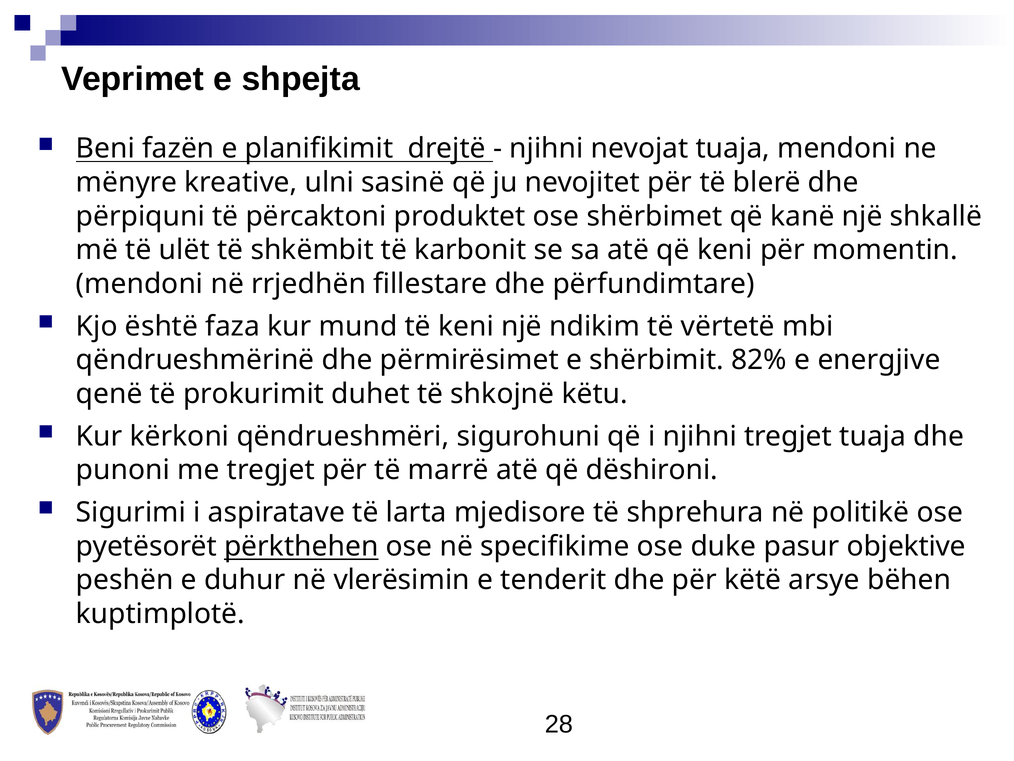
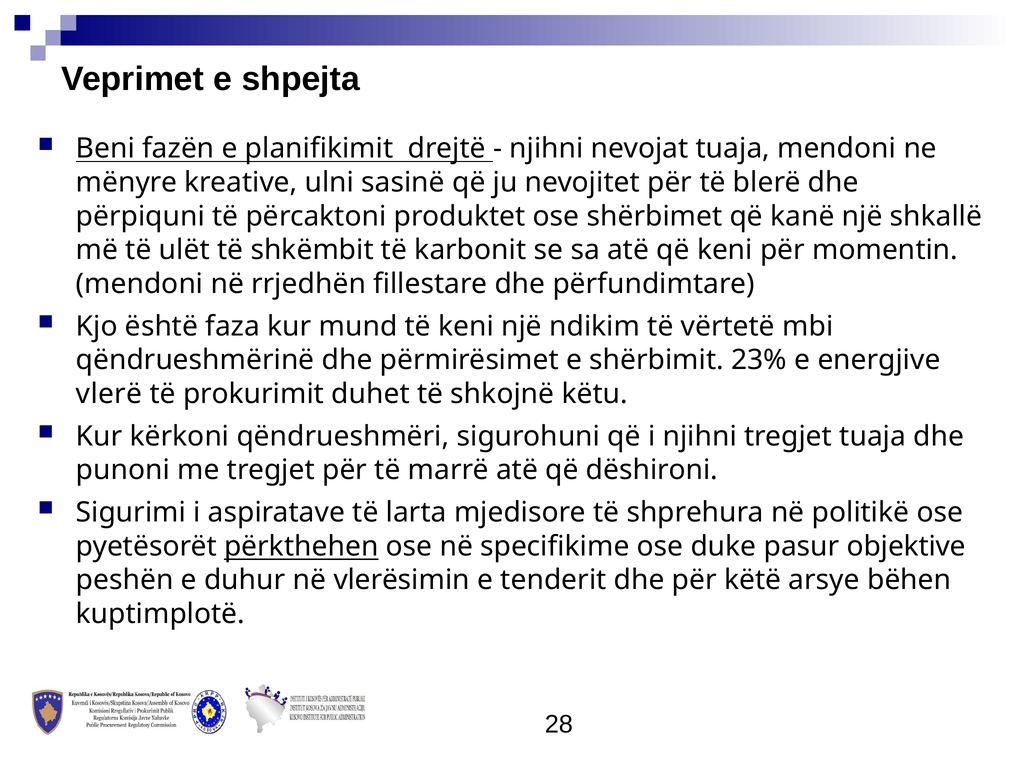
82%: 82% -> 23% (759, 360)
qenë: qenë -> vlerë (109, 394)
